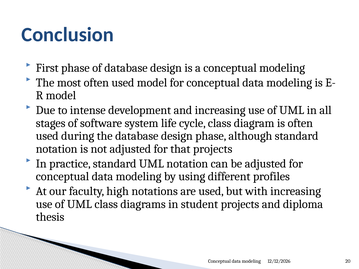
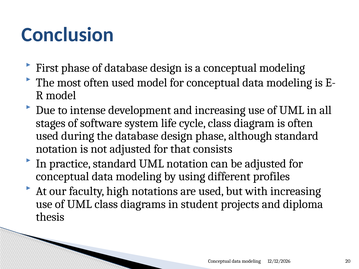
that projects: projects -> consists (213, 149)
